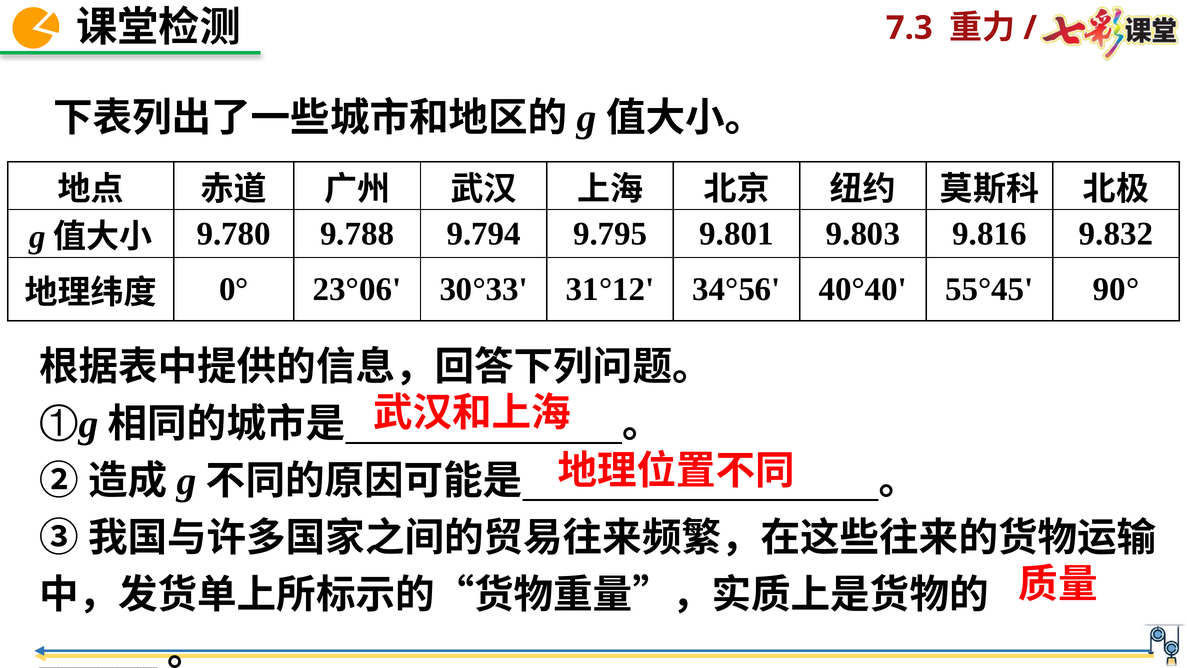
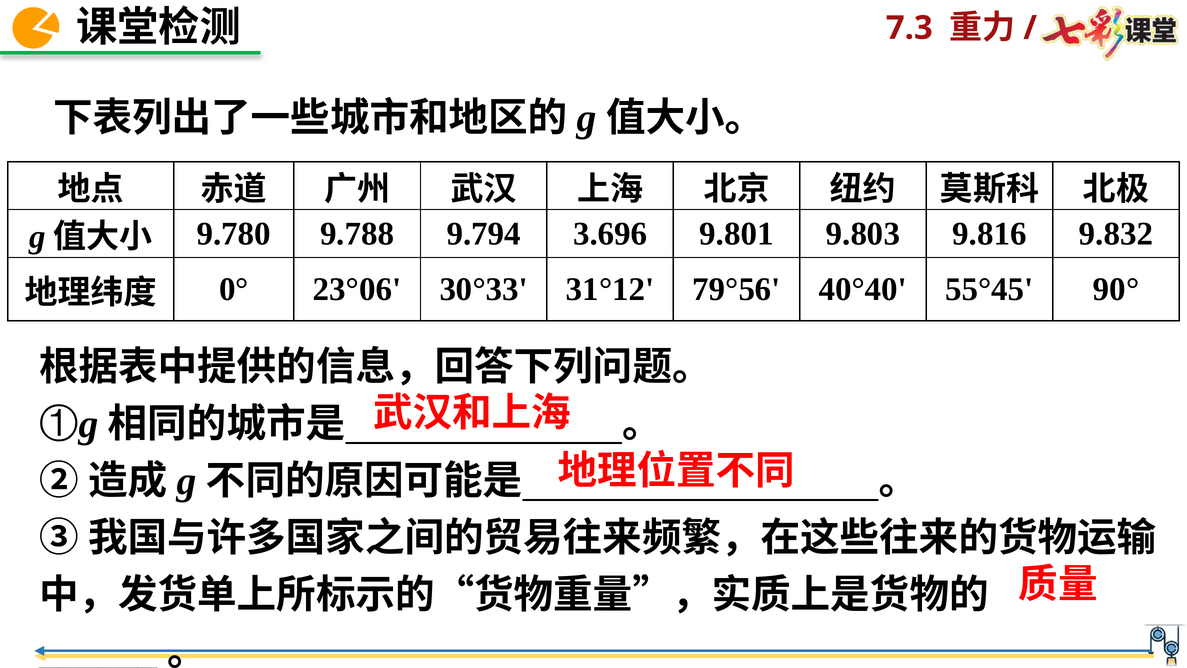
9.795: 9.795 -> 3.696 (610, 234)
34°56: 34°56 -> 79°56 (737, 289)
